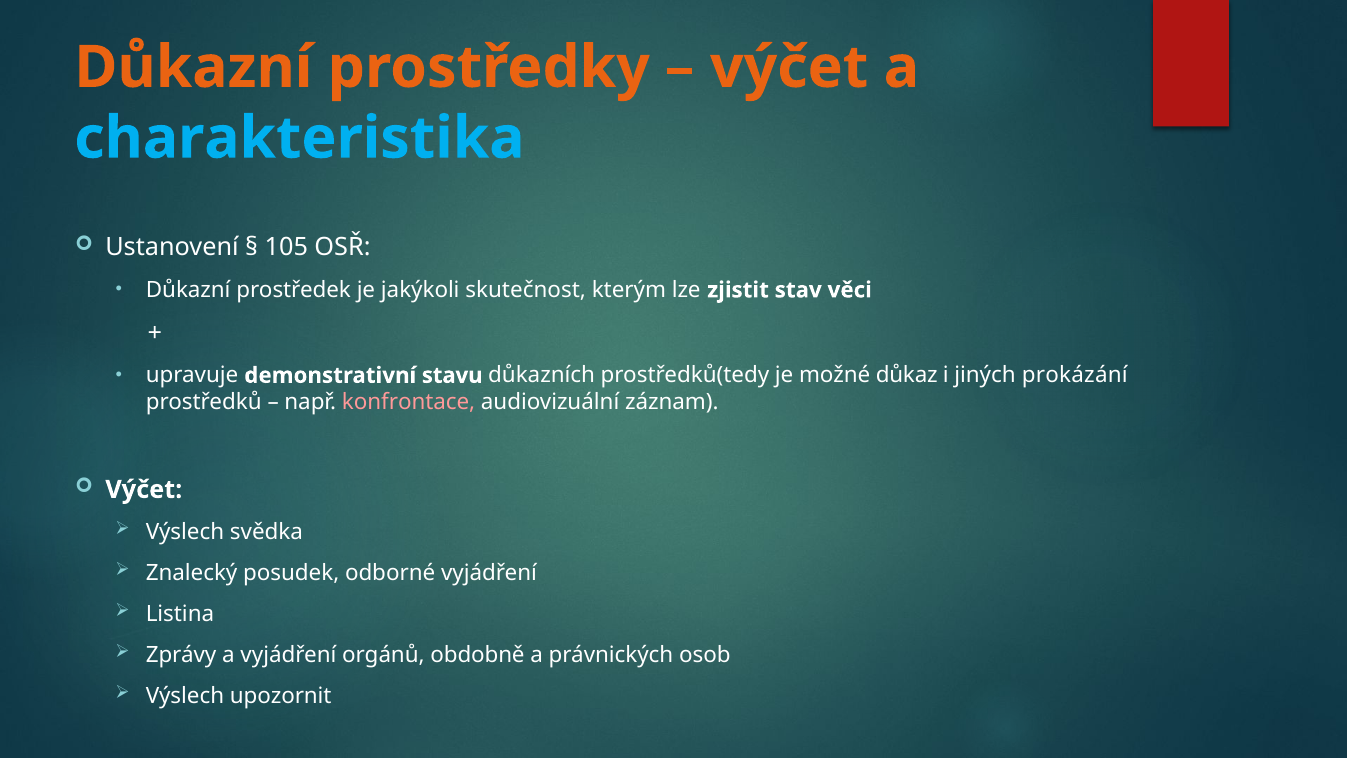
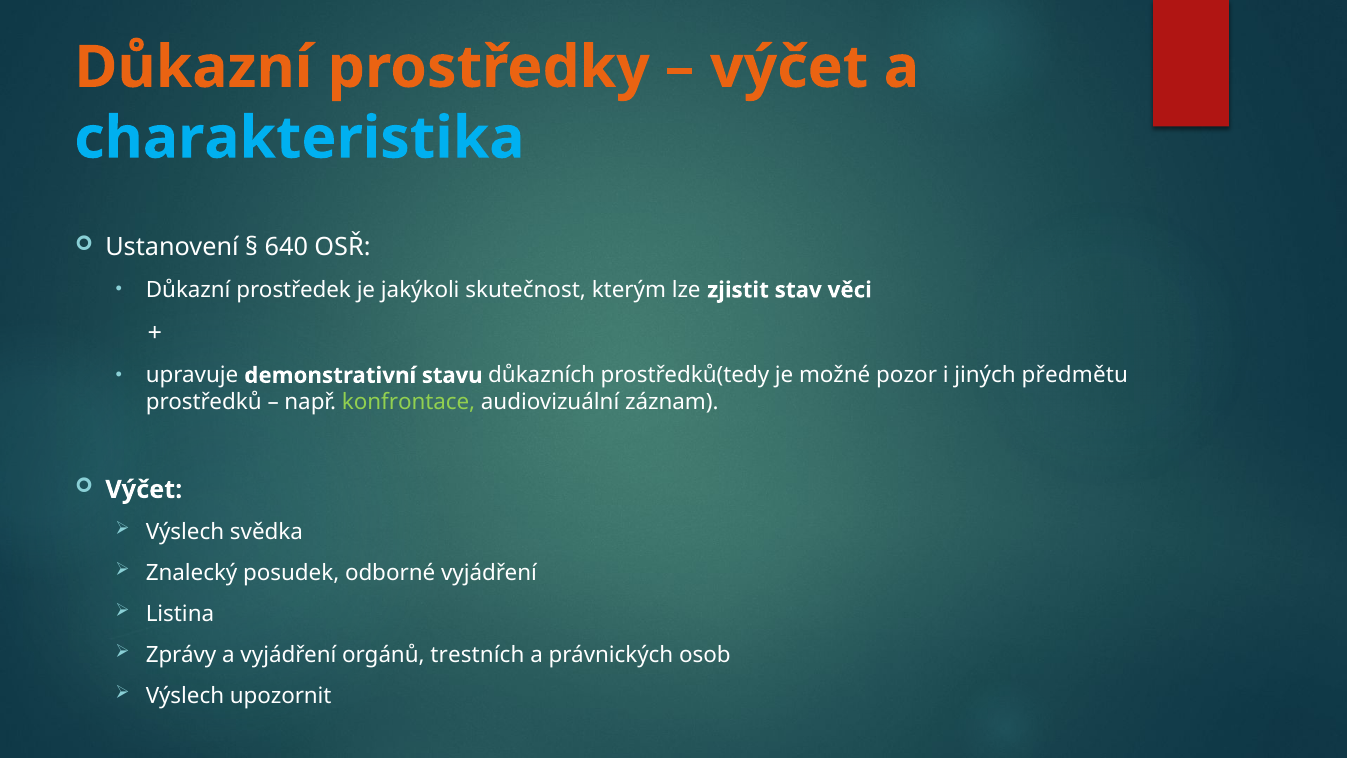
105: 105 -> 640 (286, 247)
důkaz: důkaz -> pozor (907, 375)
prokázání: prokázání -> předmětu (1075, 375)
konfrontace colour: pink -> light green (409, 402)
obdobně: obdobně -> trestních (477, 655)
